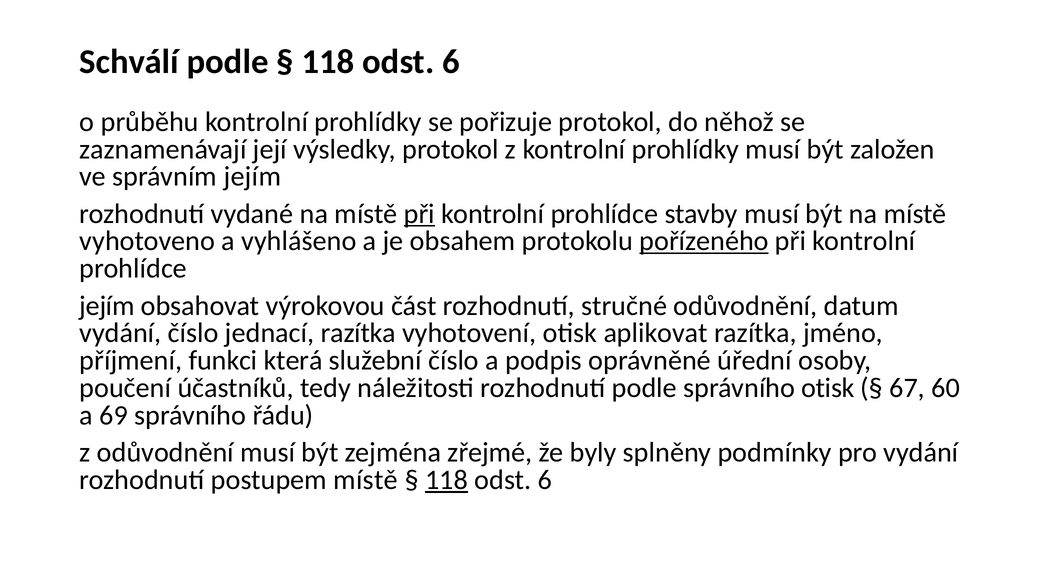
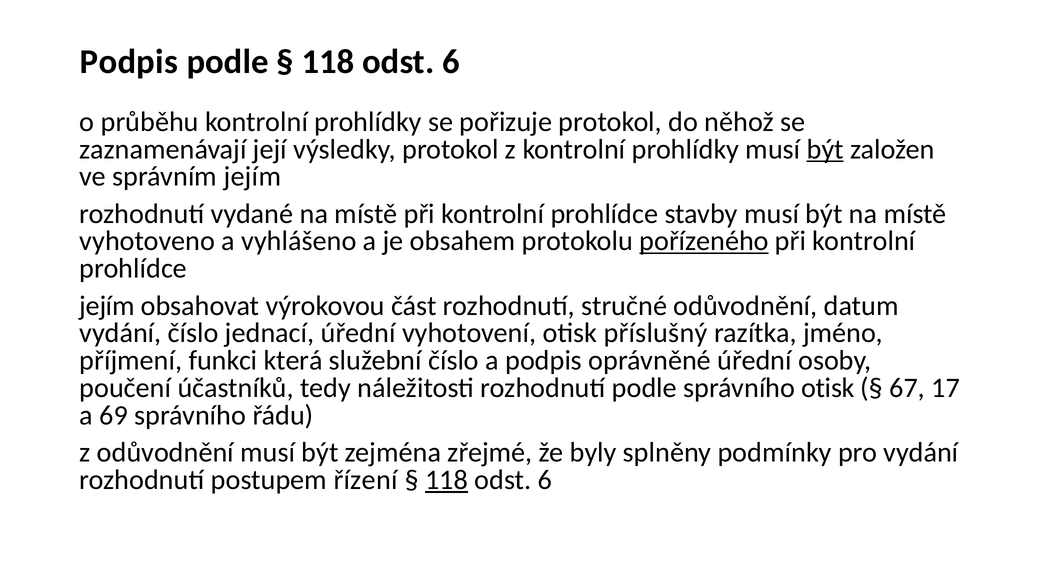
Schválí: Schválí -> Podpis (129, 62)
být underline: none -> present (825, 149)
při underline: present -> none (419, 214)
jednací razítka: razítka -> úřední (358, 333)
aplikovat: aplikovat -> příslušný (655, 333)
60: 60 -> 17 (946, 388)
postupem místě: místě -> řízení (366, 480)
